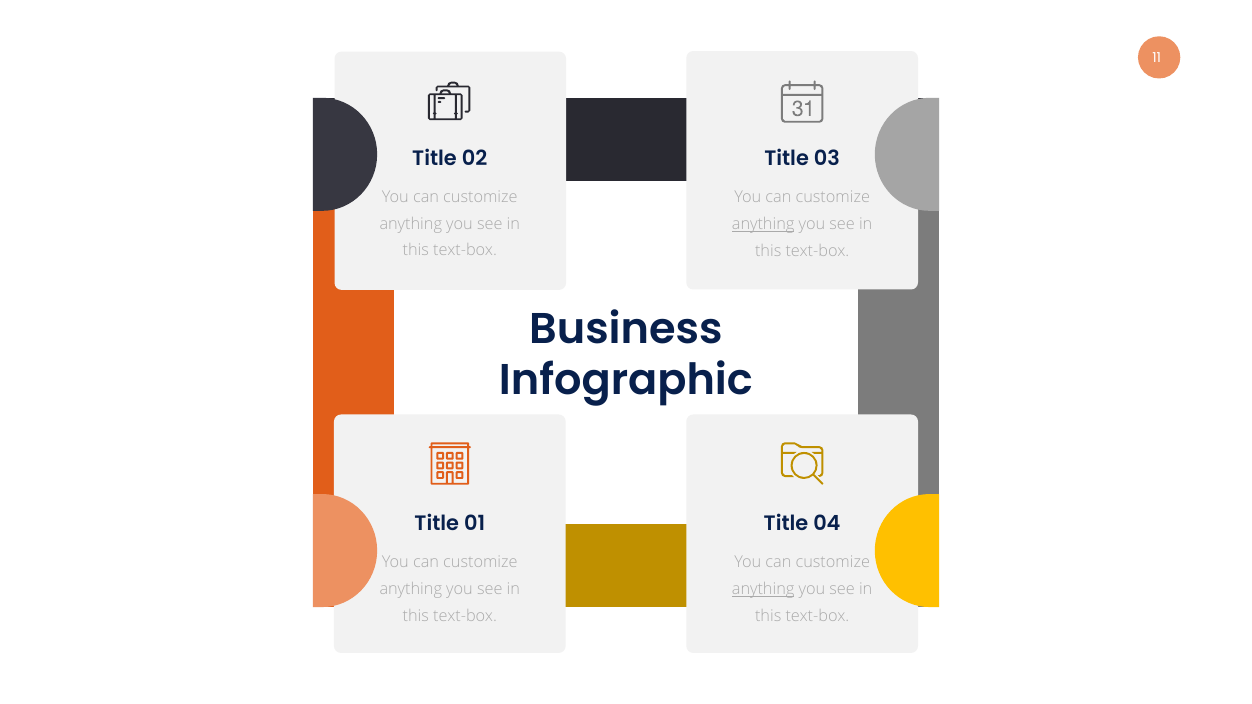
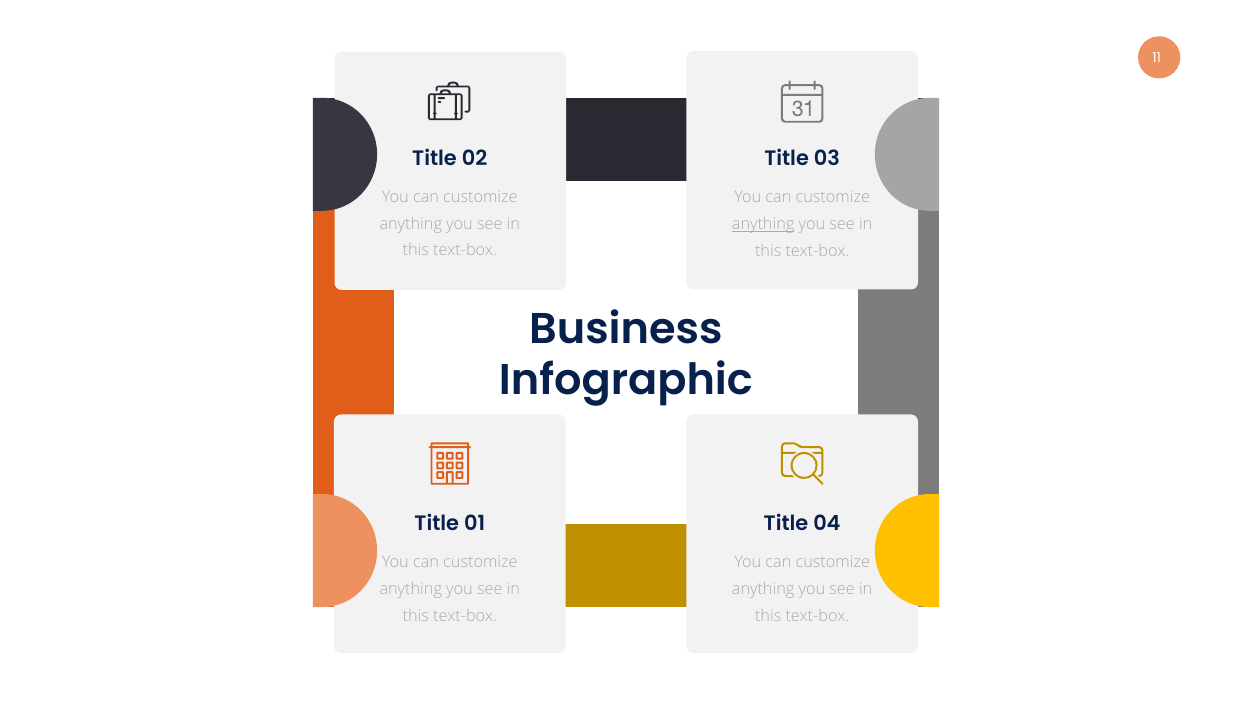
anything underline: present -> none (763, 589)
